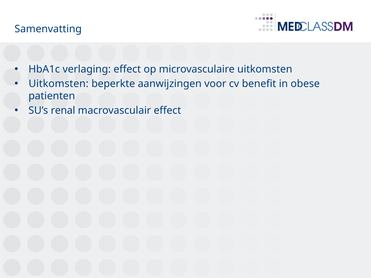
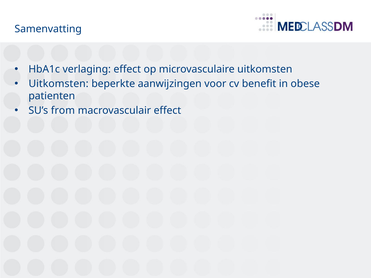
renal: renal -> from (63, 111)
